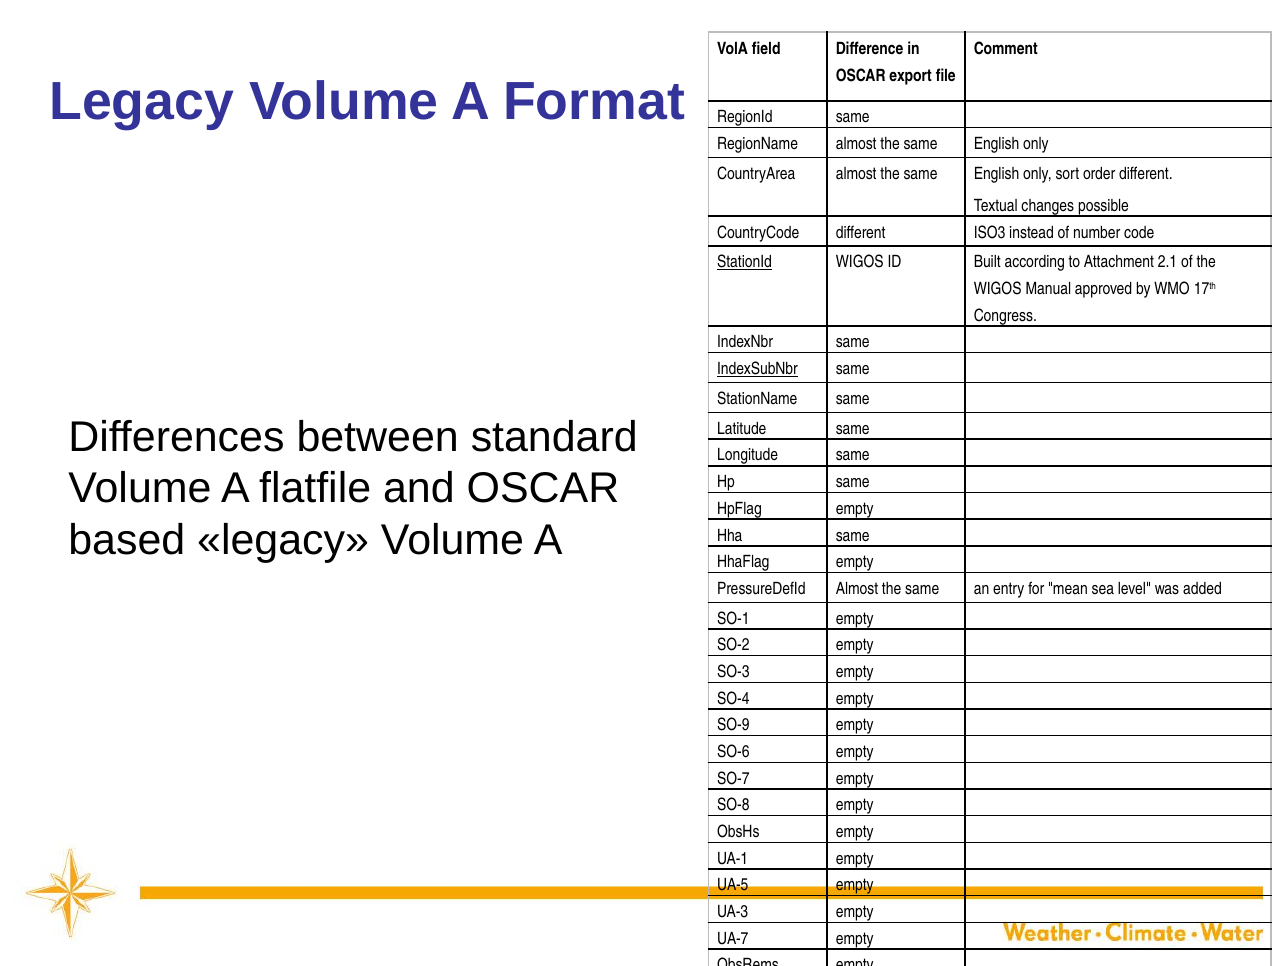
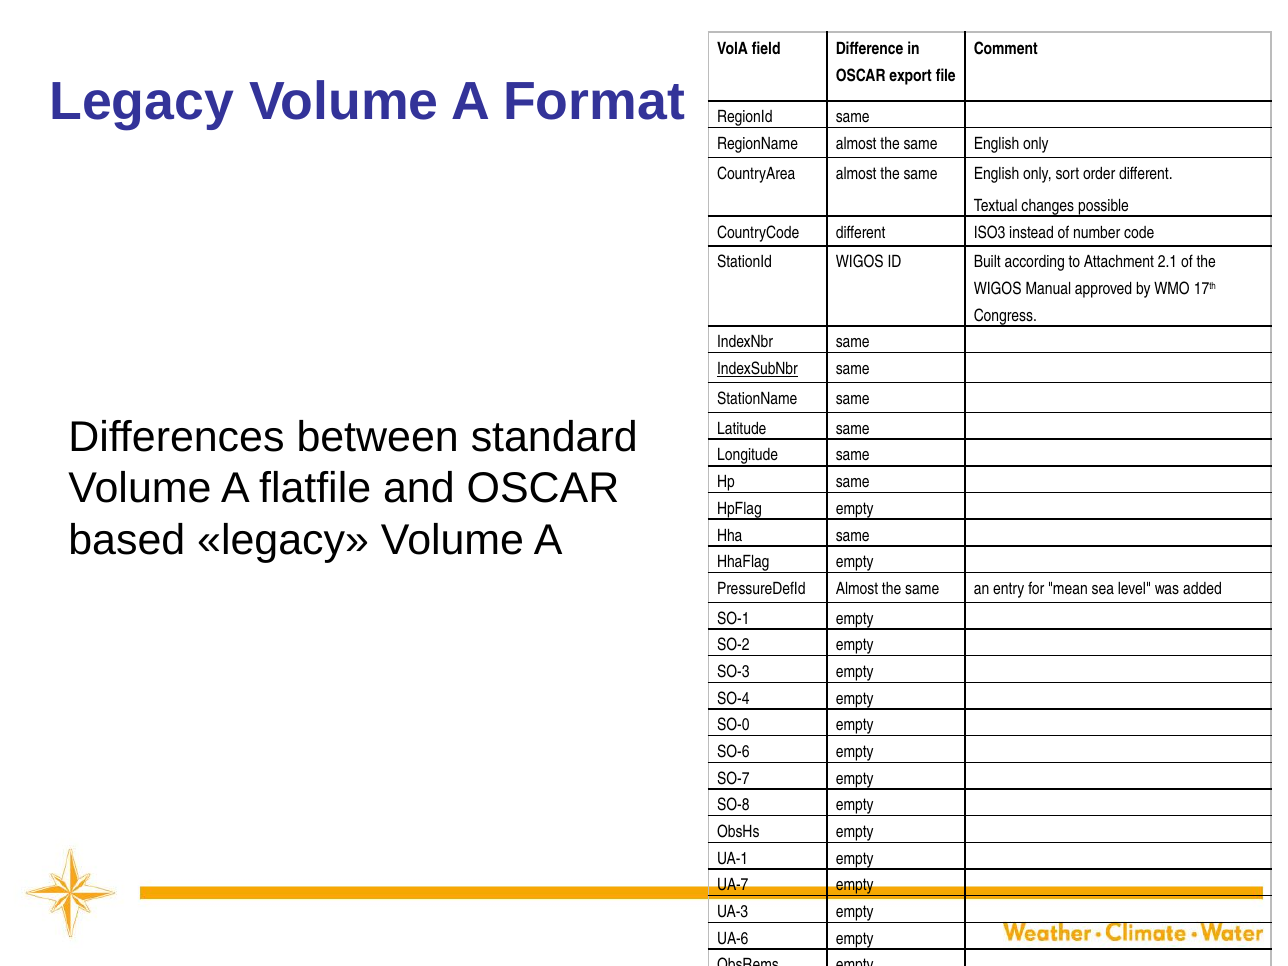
StationId underline: present -> none (745, 262)
SO-9: SO-9 -> SO-0 (733, 725)
UA-5: UA-5 -> UA-7 (733, 885)
UA-7: UA-7 -> UA-6 (733, 939)
